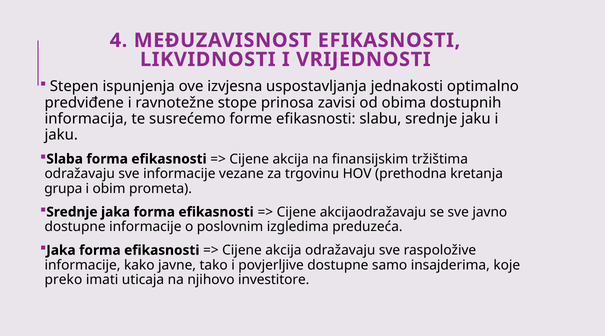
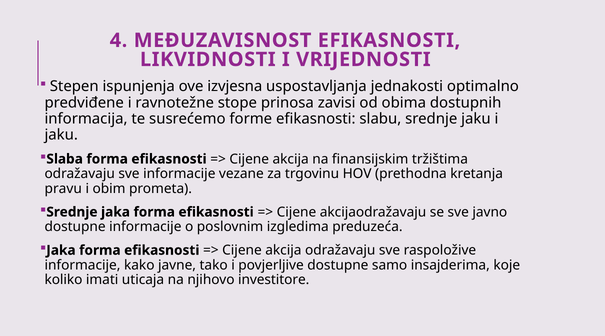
grupa: grupa -> pravu (63, 189)
preko: preko -> koliko (63, 280)
